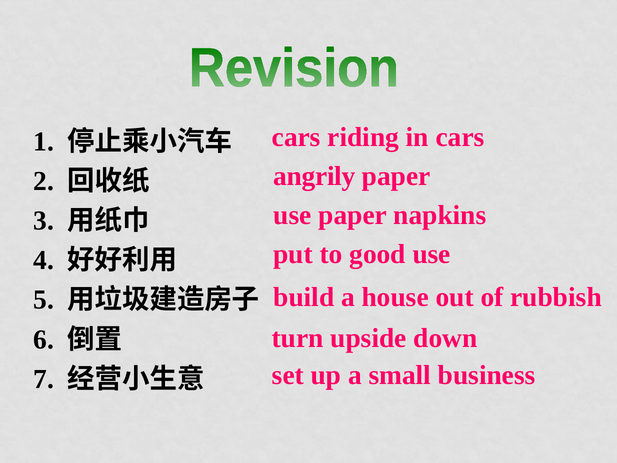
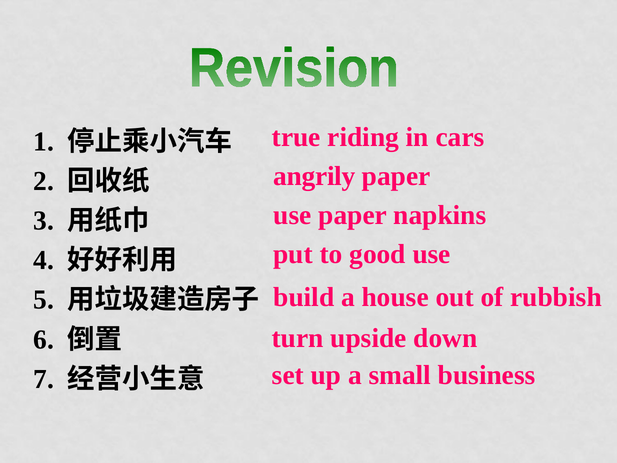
cars: cars -> true (296, 137)
